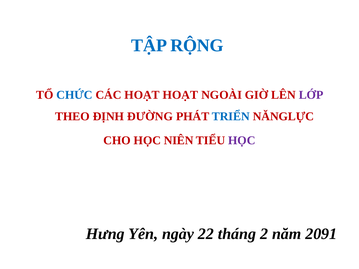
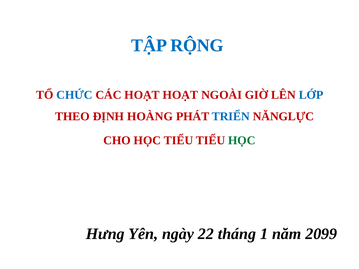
LỚP colour: purple -> blue (311, 95)
ĐƯỜNG: ĐƯỜNG -> HOÀNG (150, 117)
HỌC NIÊN: NIÊN -> TIỂU (179, 140)
HỌC colour: purple -> green (242, 140)
2: 2 -> 1 (264, 234)
2091: 2091 -> 2099 (321, 234)
